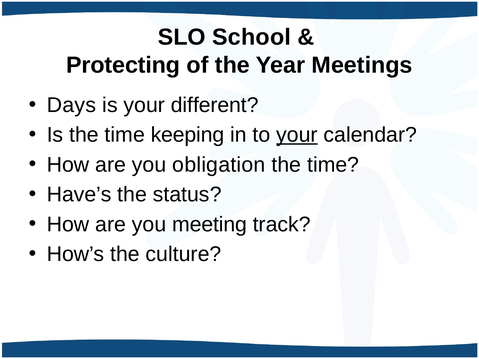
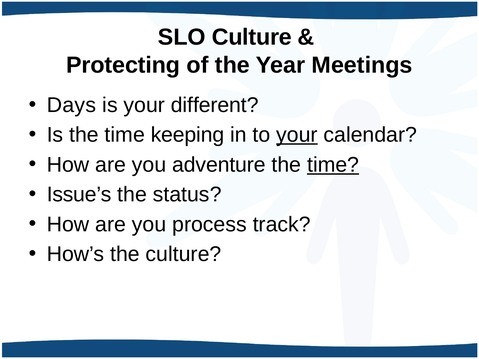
SLO School: School -> Culture (252, 37)
obligation: obligation -> adventure (219, 165)
time underline: none -> present (333, 165)
Have’s: Have’s -> Issue’s (79, 195)
meeting: meeting -> process (209, 224)
